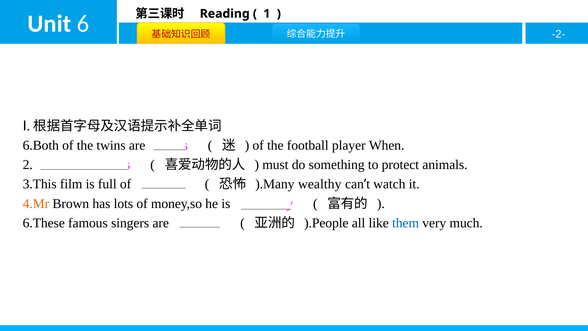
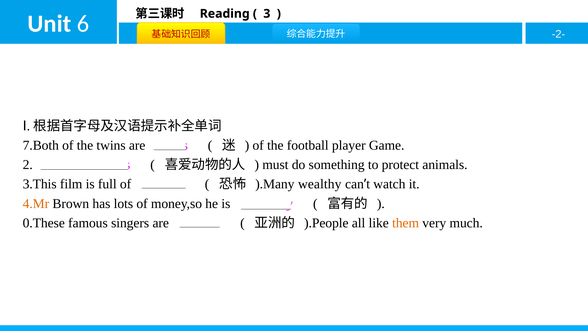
1: 1 -> 3 (267, 14)
6.Both: 6.Both -> 7.Both (41, 145)
When: When -> Game (387, 145)
6.These: 6.These -> 0.These (44, 223)
them colour: blue -> orange (406, 223)
